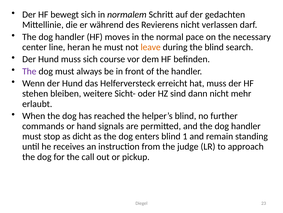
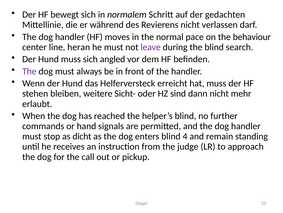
necessary: necessary -> behaviour (252, 37)
leave colour: orange -> purple (151, 47)
course: course -> angled (113, 59)
1: 1 -> 4 (185, 136)
